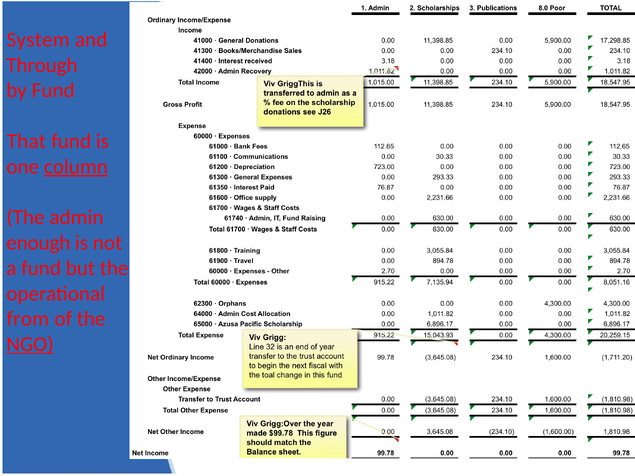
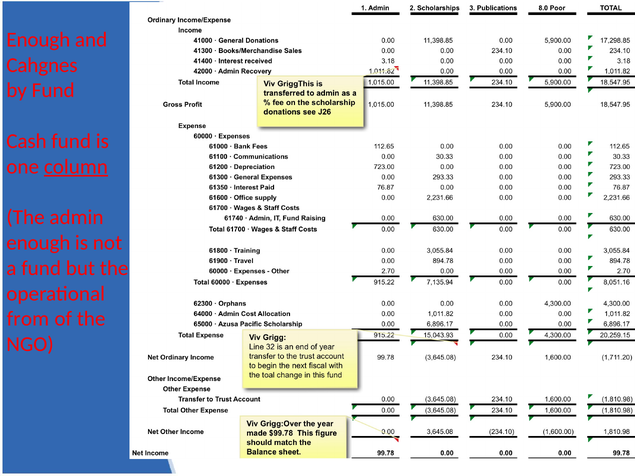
System: System -> Enough (38, 40)
Through: Through -> Cahgnes (42, 65)
That: That -> Cash (26, 141)
NGO underline: present -> none (30, 344)
